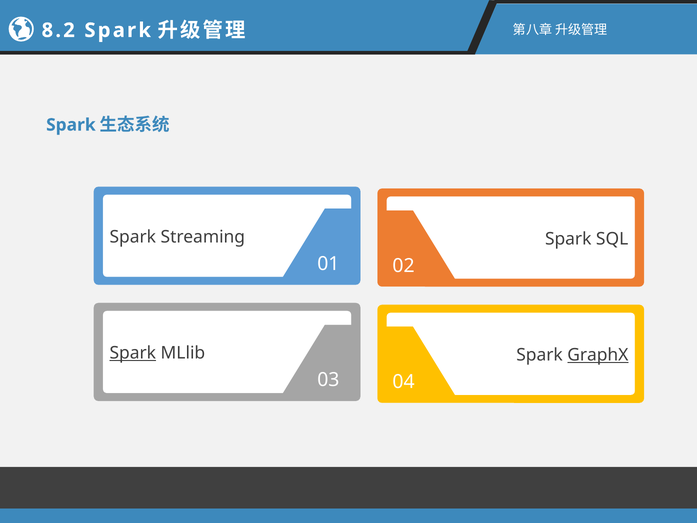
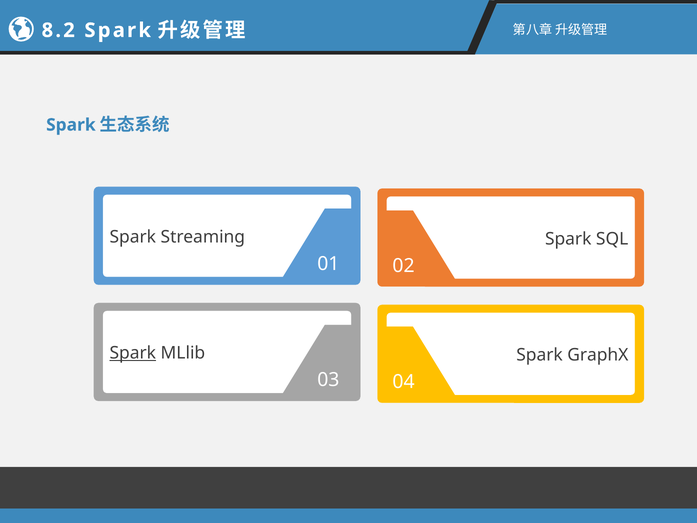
GraphX underline: present -> none (598, 355)
